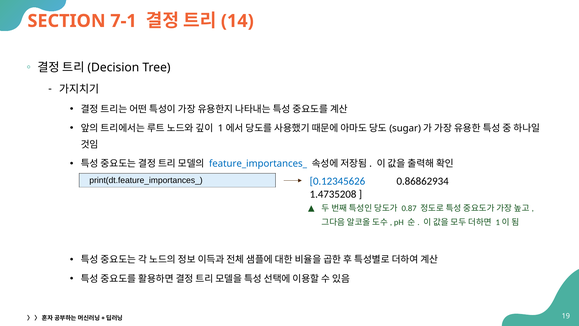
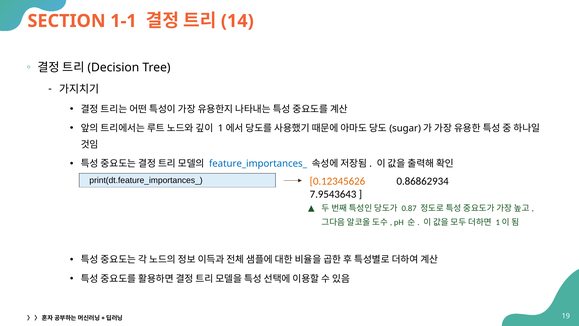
7-1: 7-1 -> 1-1 (123, 21)
0.12345626 colour: blue -> orange (337, 181)
1.4735208: 1.4735208 -> 7.9543643 (333, 194)
